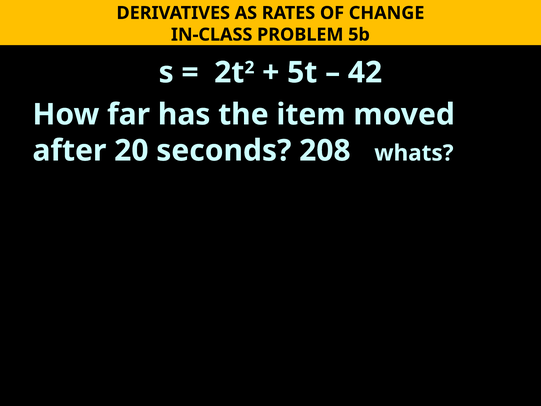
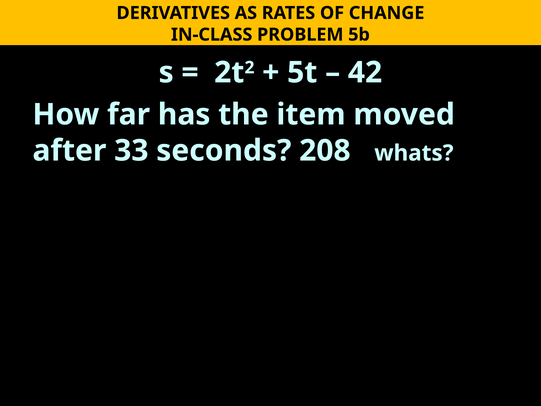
20: 20 -> 33 (131, 151)
